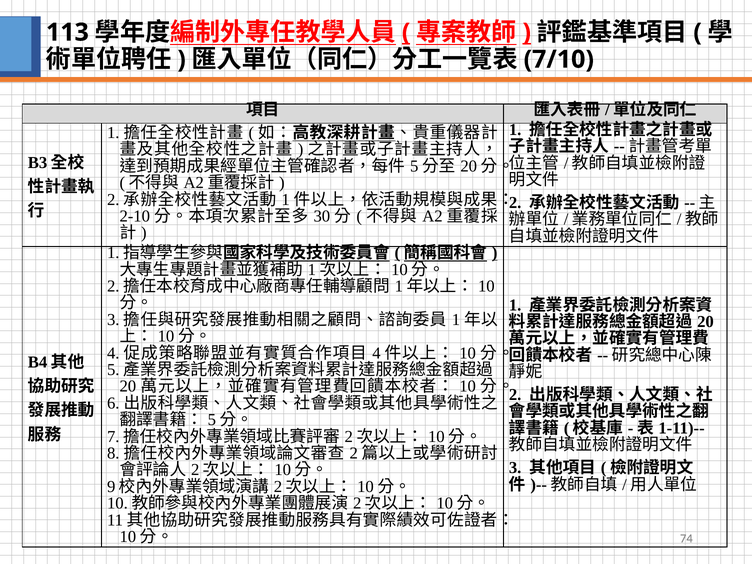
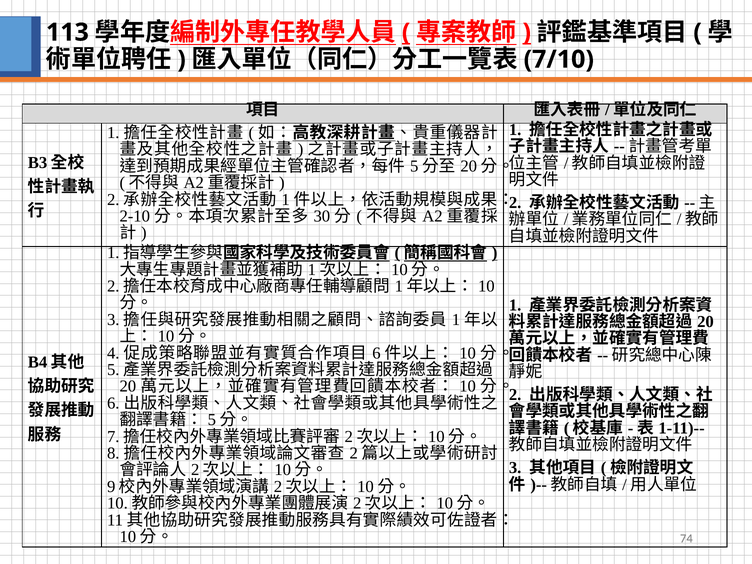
4: 4 -> 6 (377, 353)
